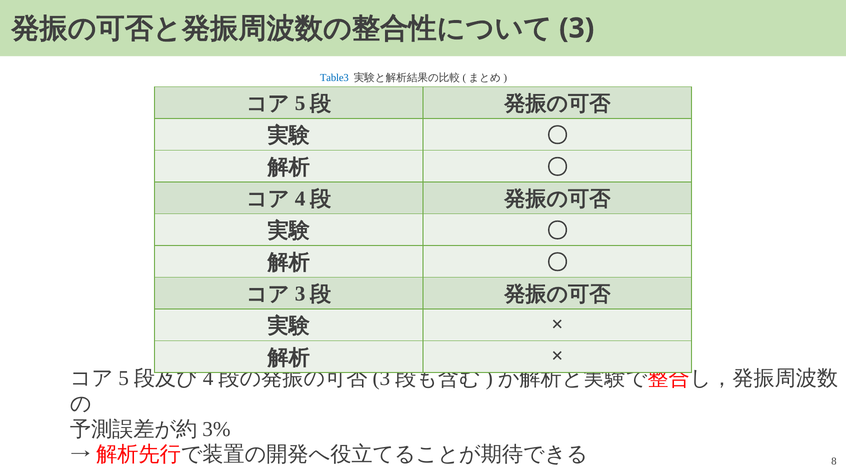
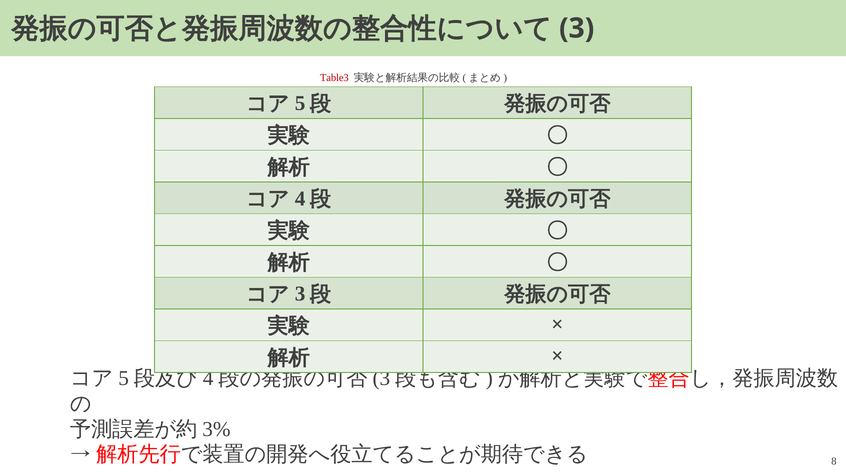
Table3 colour: blue -> red (334, 78)
